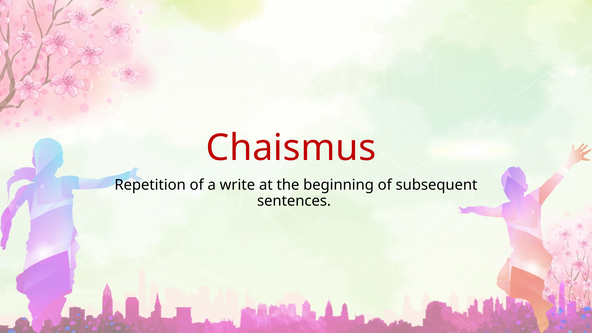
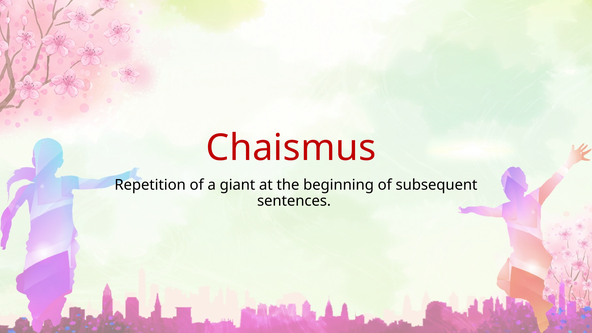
write: write -> giant (237, 185)
